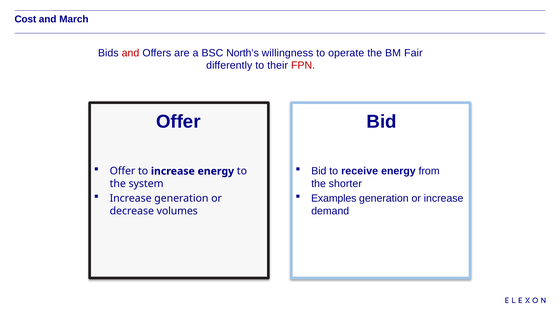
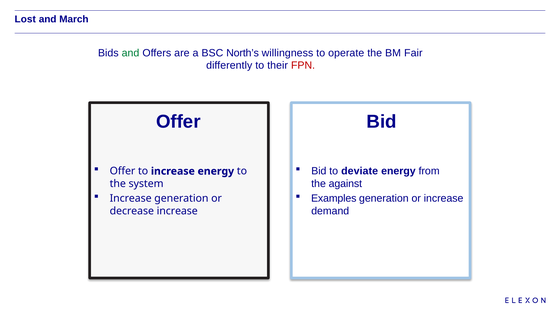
Cost: Cost -> Lost (25, 19)
and colour: red -> green (130, 53)
receive: receive -> deviate (360, 171)
shorter: shorter -> against (345, 184)
decrease volumes: volumes -> increase (177, 211)
